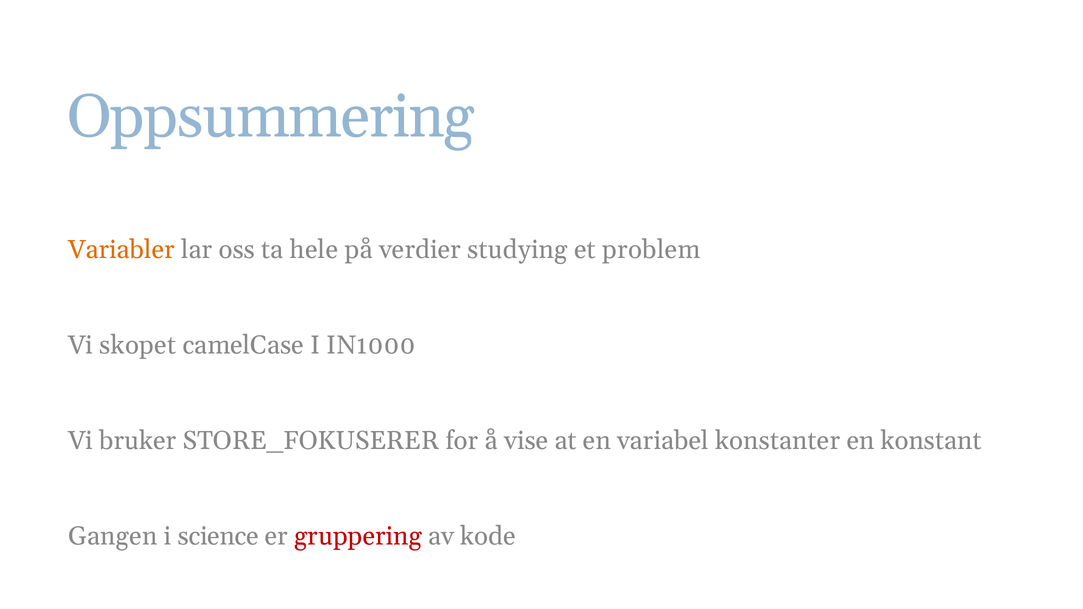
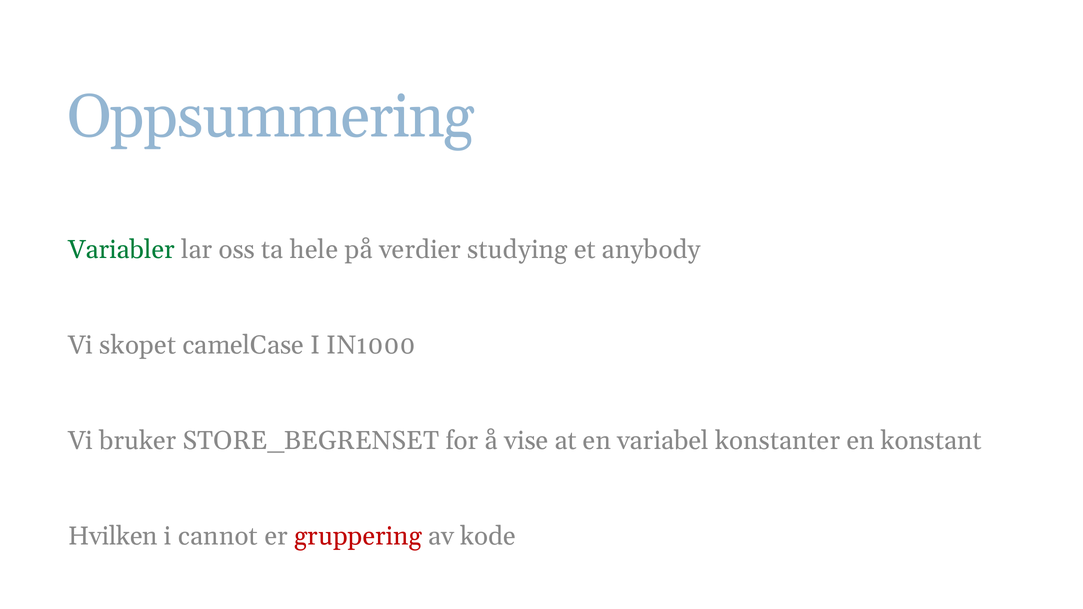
Variabler colour: orange -> green (122, 250)
problem: problem -> anybody (651, 250)
STORE_FOKUSERER: STORE_FOKUSERER -> STORE_BEGRENSET (311, 441)
Gangen: Gangen -> Hvilken (113, 537)
science: science -> cannot (218, 537)
